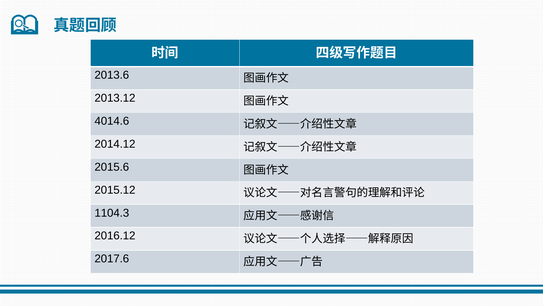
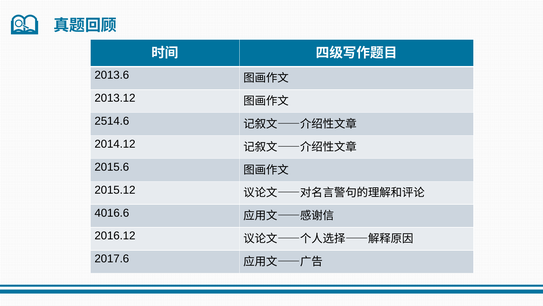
4014.6: 4014.6 -> 2514.6 (112, 121)
1104.3: 1104.3 -> 4016.6 (112, 213)
